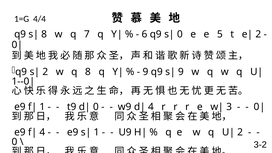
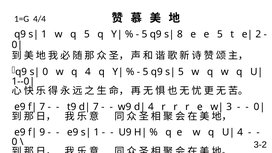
8: 8 -> 1 (44, 34)
q 7: 7 -> 5 (87, 34)
6: 6 -> 5 (144, 34)
0: 0 -> 8 (180, 34)
2: 2 -> 0 (45, 72)
q 8: 8 -> 4 (88, 72)
9: 9 -> 5 (146, 72)
9: 9 -> 5 (181, 72)
1: 1 -> 7 (42, 107)
0: 0 -> 7 (96, 107)
4: 4 -> 9 (42, 132)
2: 2 -> 4 (240, 132)
